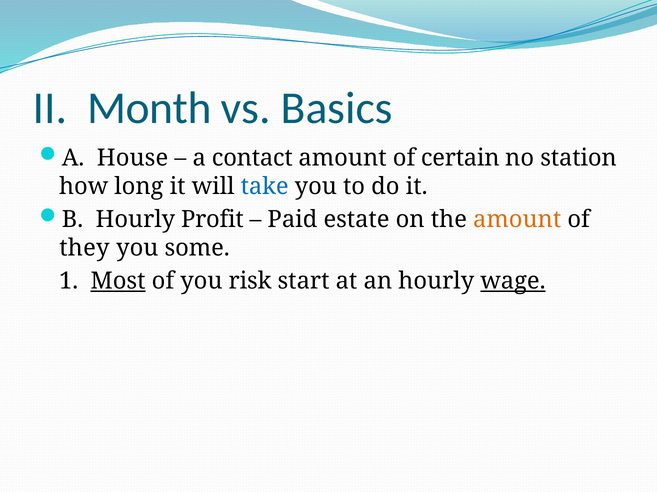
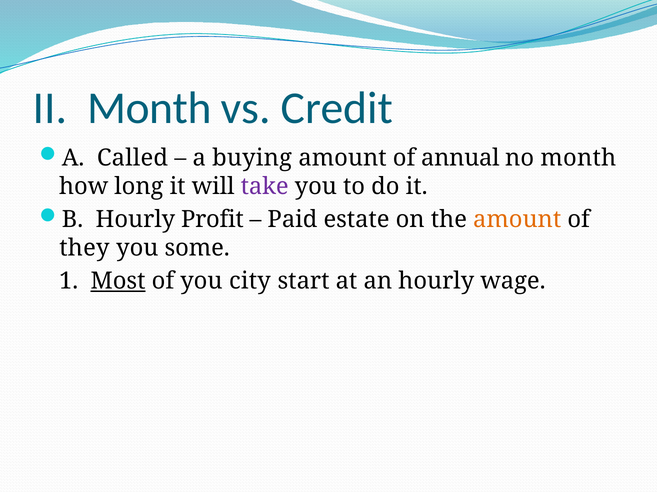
Basics: Basics -> Credit (337, 109)
House: House -> Called (132, 158)
contact: contact -> buying (252, 158)
certain: certain -> annual (460, 158)
no station: station -> month (578, 158)
take colour: blue -> purple (265, 187)
risk: risk -> city (250, 281)
wage underline: present -> none (513, 281)
